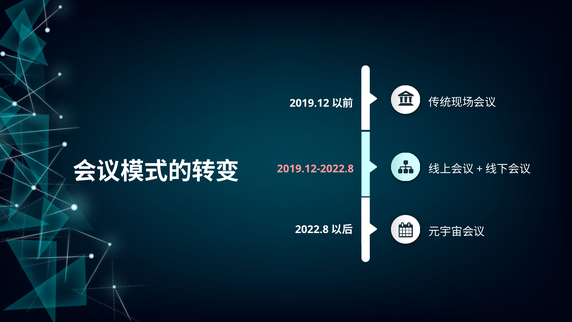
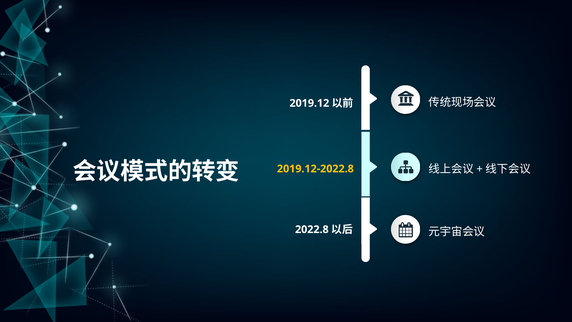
2019.12-2022.8 colour: pink -> yellow (315, 169)
